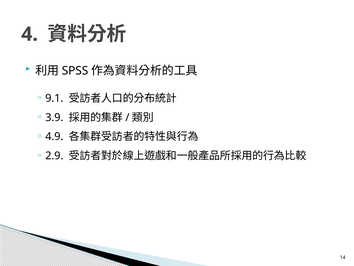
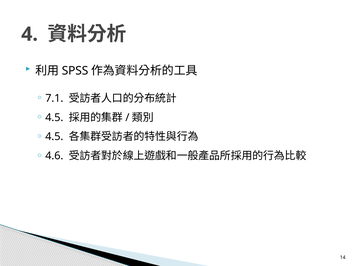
9.1: 9.1 -> 7.1 (54, 98)
3.9: 3.9 -> 4.5 (54, 117)
4.9: 4.9 -> 4.5 (54, 136)
2.9: 2.9 -> 4.6 (54, 156)
